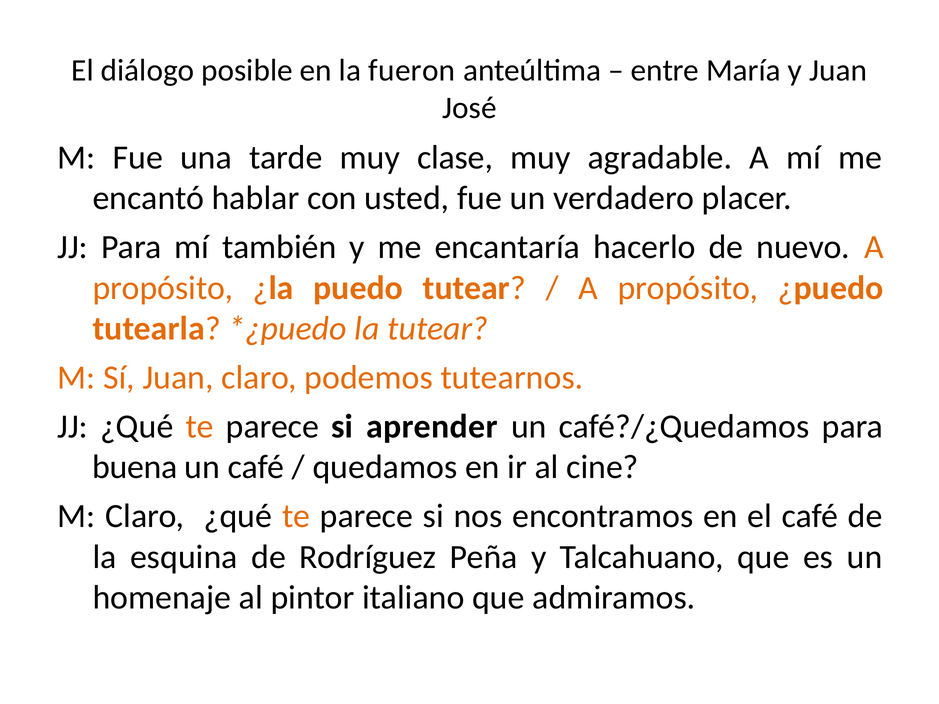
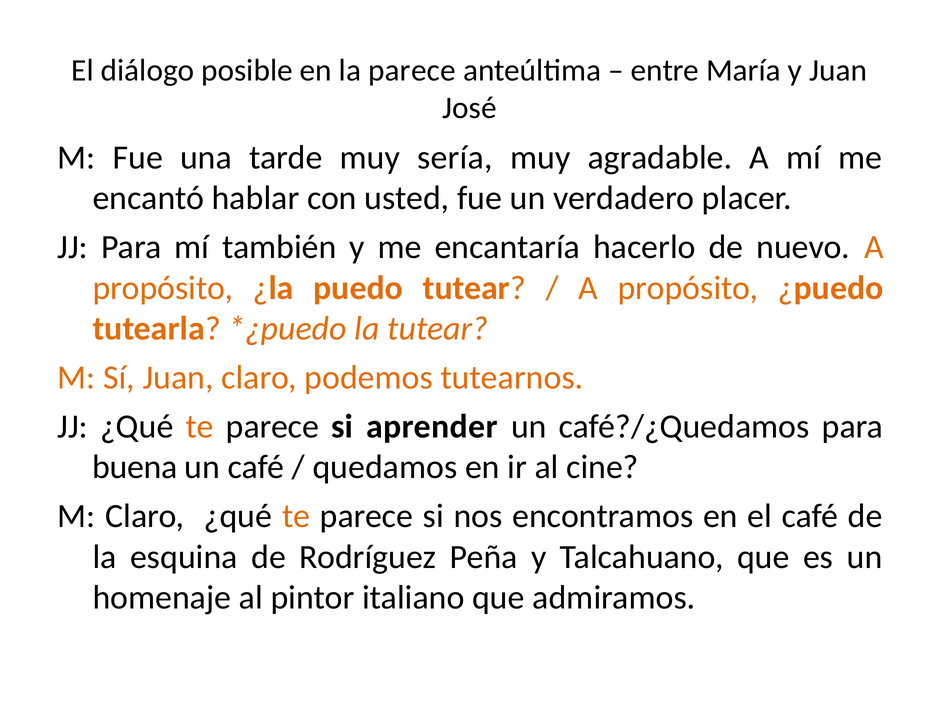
la fueron: fueron -> parece (412, 70)
clase: clase -> sería (455, 158)
